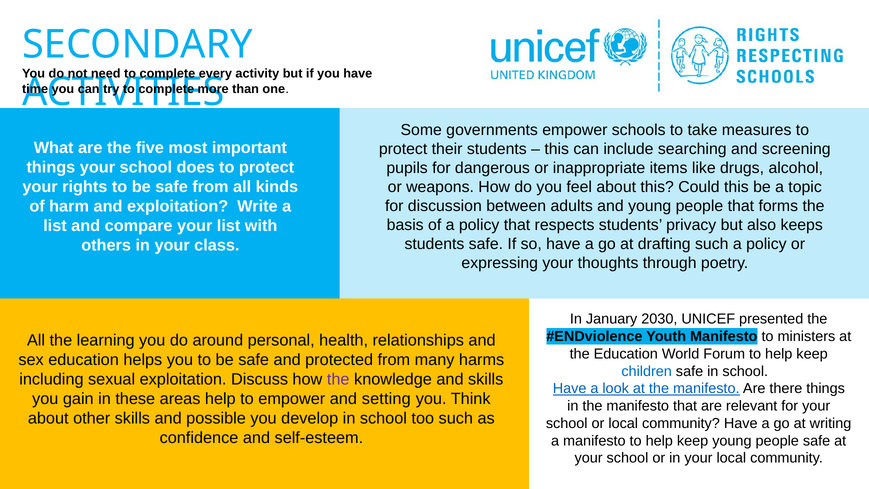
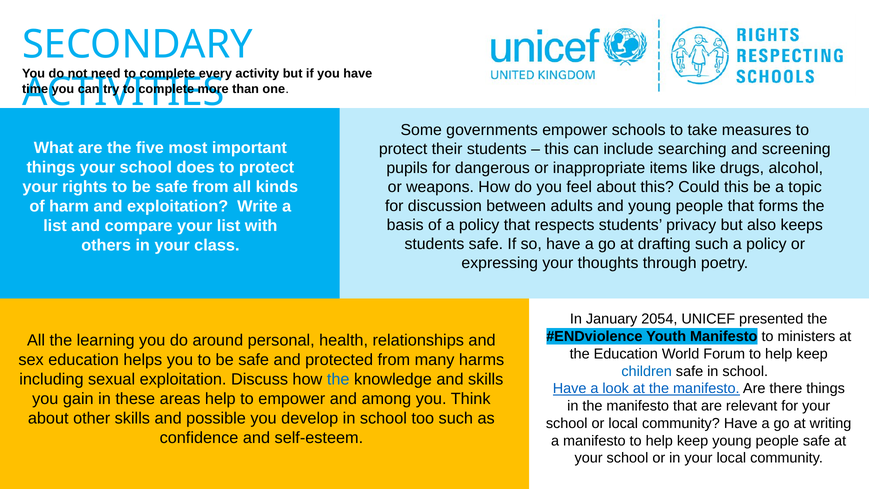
2030: 2030 -> 2054 (659, 319)
the colour: purple -> blue (338, 379)
setting: setting -> among (386, 399)
